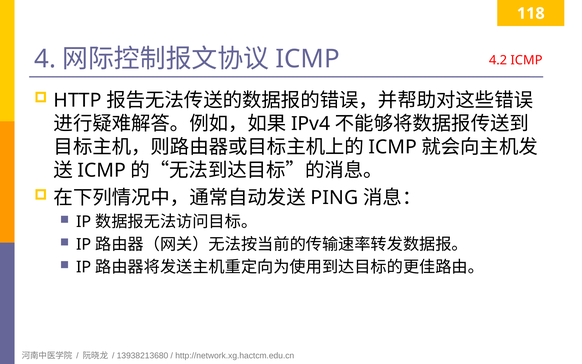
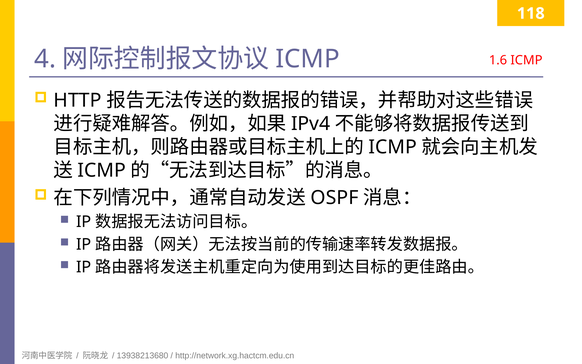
4.2: 4.2 -> 1.6 (498, 60)
PING: PING -> OSPF (334, 197)
